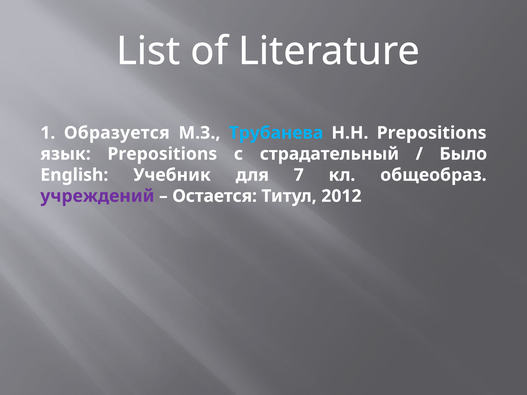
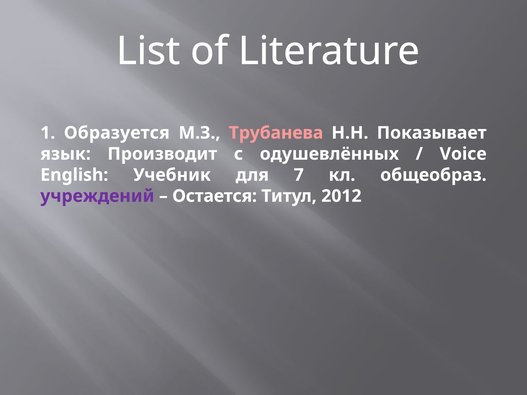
Трубанева colour: light blue -> pink (276, 133)
Н.Н Prepositions: Prepositions -> Показывает (432, 133)
язык Prepositions: Prepositions -> Производит (162, 154)
страдательный: страдательный -> одушевлённых (329, 154)
Было: Было -> Voice (463, 154)
